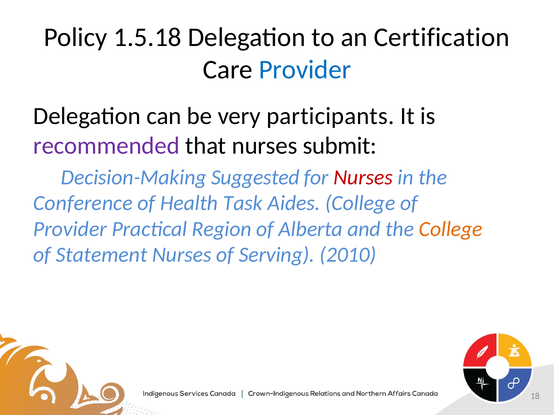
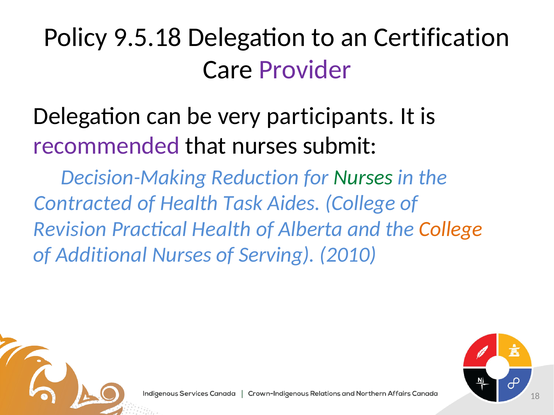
1.5.18: 1.5.18 -> 9.5.18 (148, 37)
Provider colour: blue -> purple (305, 70)
Suggested: Suggested -> Reduction (255, 178)
Nurses colour: red -> green (363, 178)
Conference: Conference -> Contracted (83, 203)
Provider: Provider -> Revision (70, 229)
Practical Region: Region -> Health (222, 229)
Statement: Statement -> Additional (101, 255)
